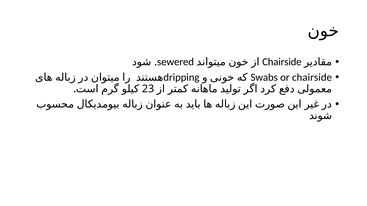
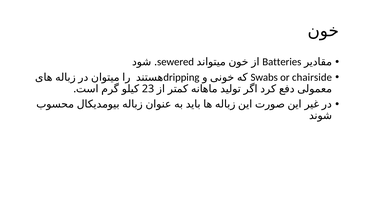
Chairside: Chairside -> Batteries (282, 62)
